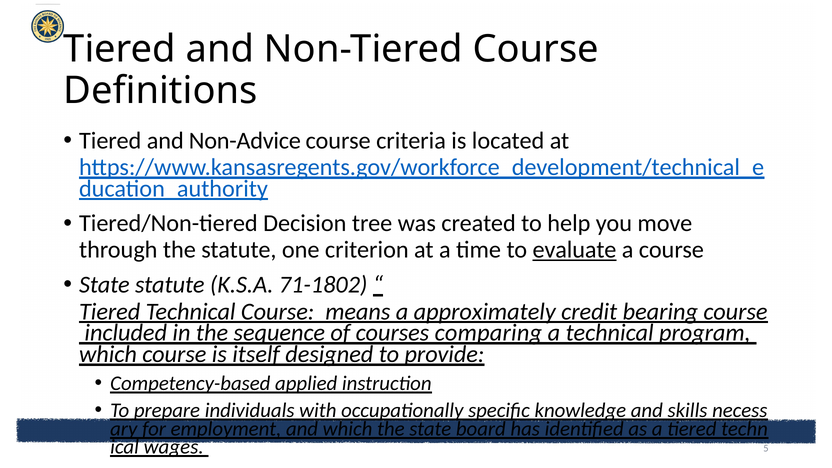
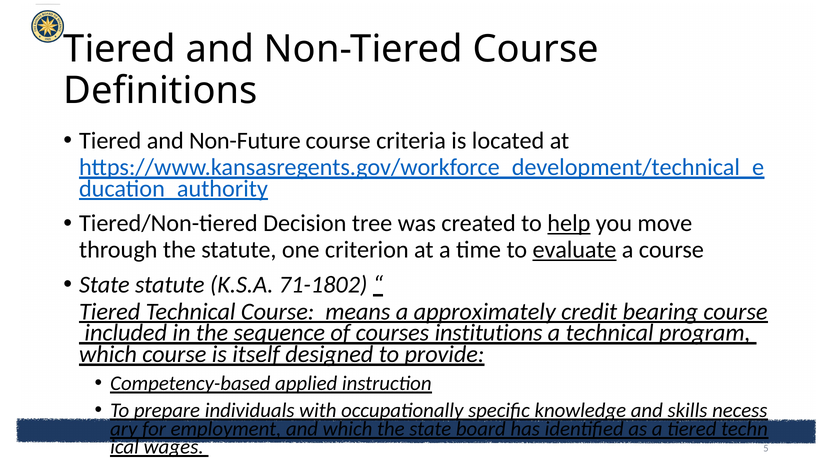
Non-Advice: Non-Advice -> Non-Future (245, 141)
help underline: none -> present (569, 223)
comparing: comparing -> institutions (489, 333)
